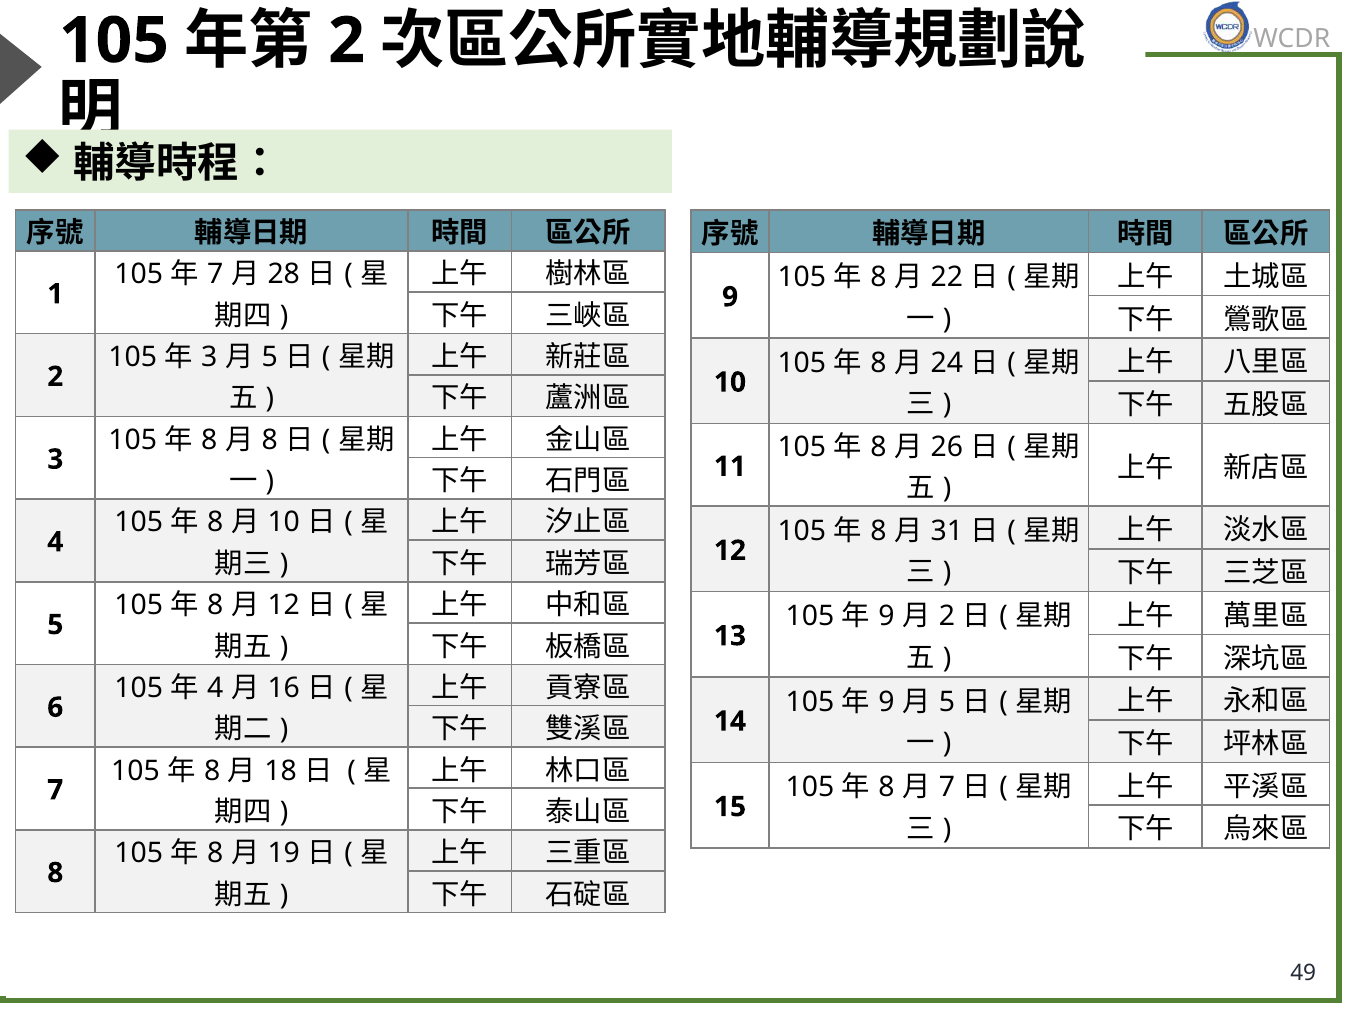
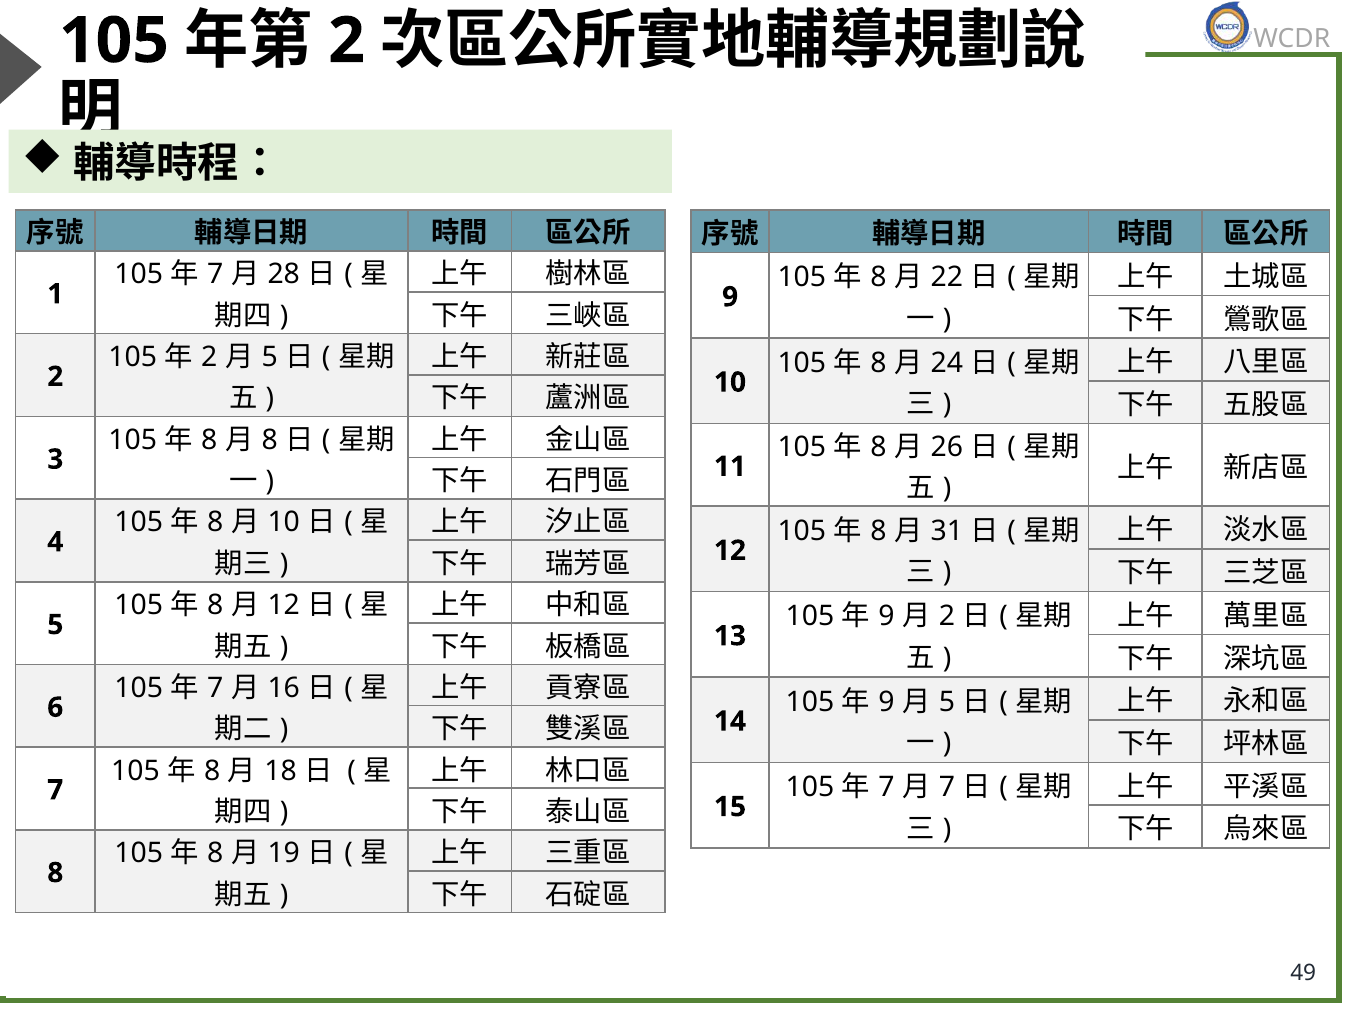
3: 3 -> 2 (209, 357)
4: 4 -> 7 (215, 688)
8: 8 -> 7 (887, 787)
